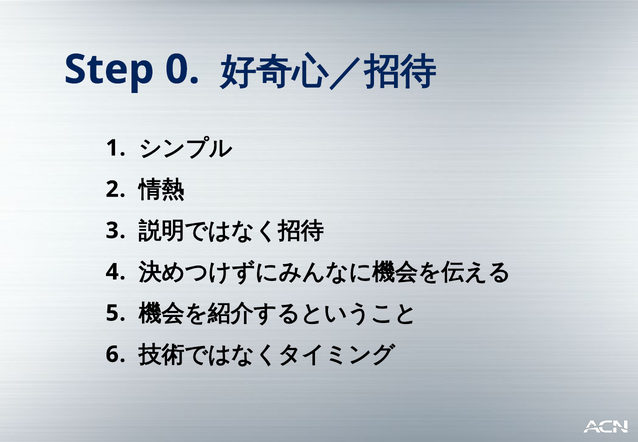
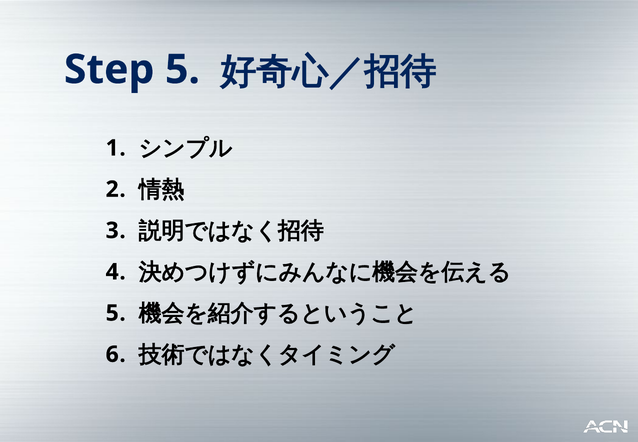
Step 0: 0 -> 5 (182, 70)
